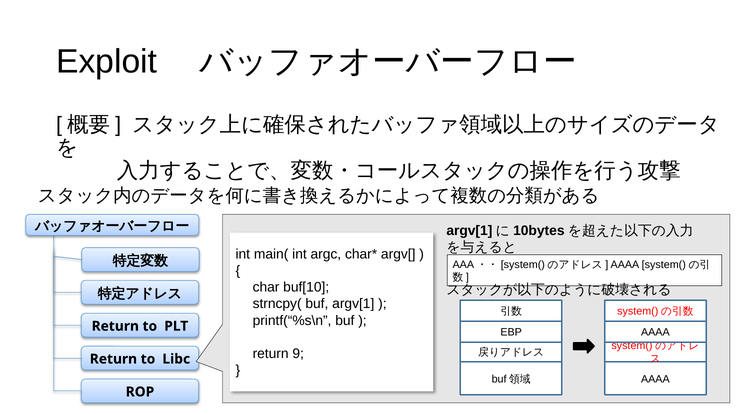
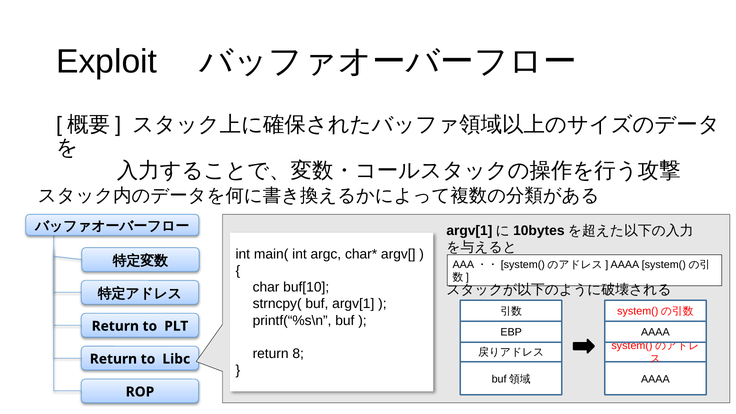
9: 9 -> 8 (298, 354)
